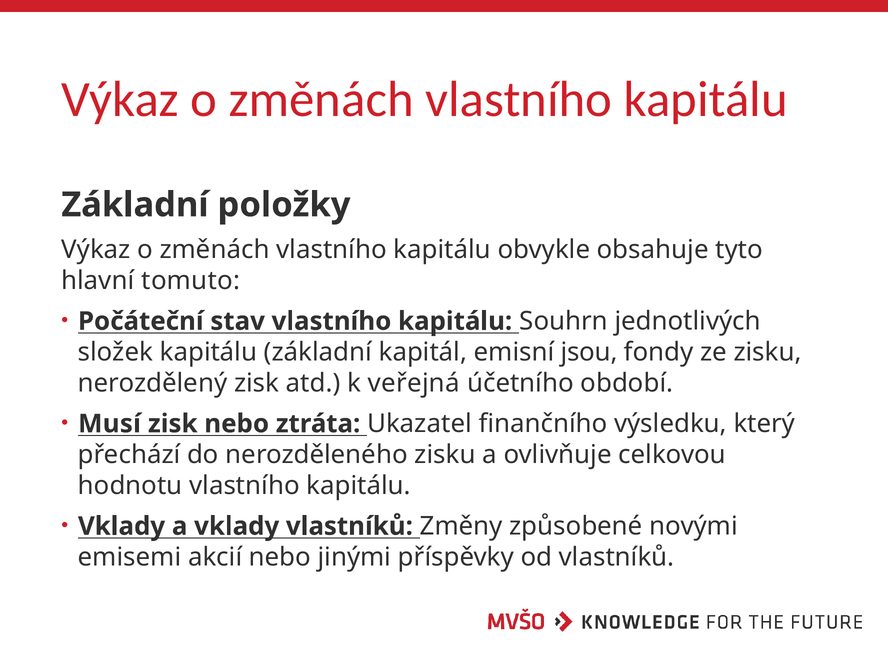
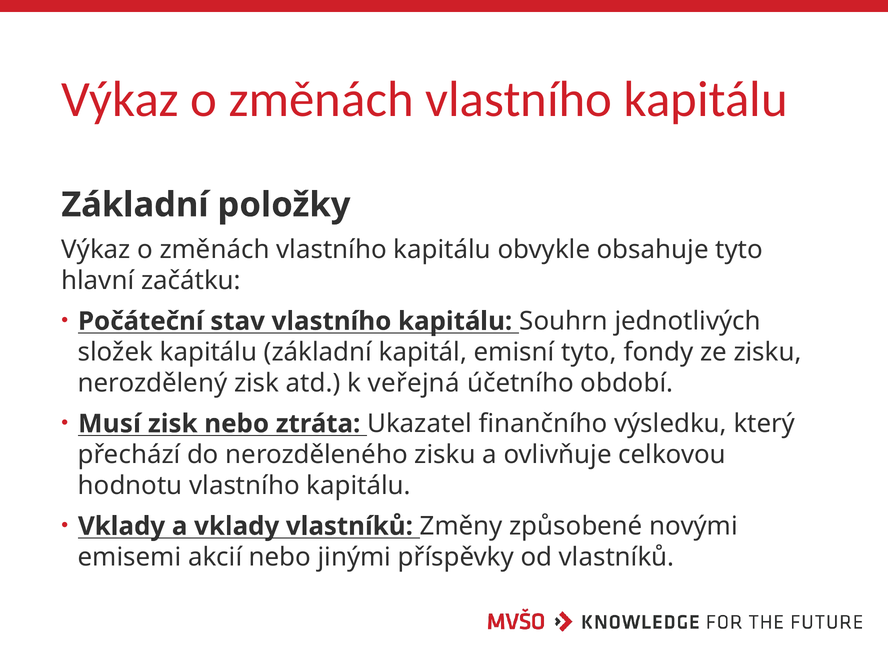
tomuto: tomuto -> začátku (191, 281)
emisní jsou: jsou -> tyto (589, 352)
